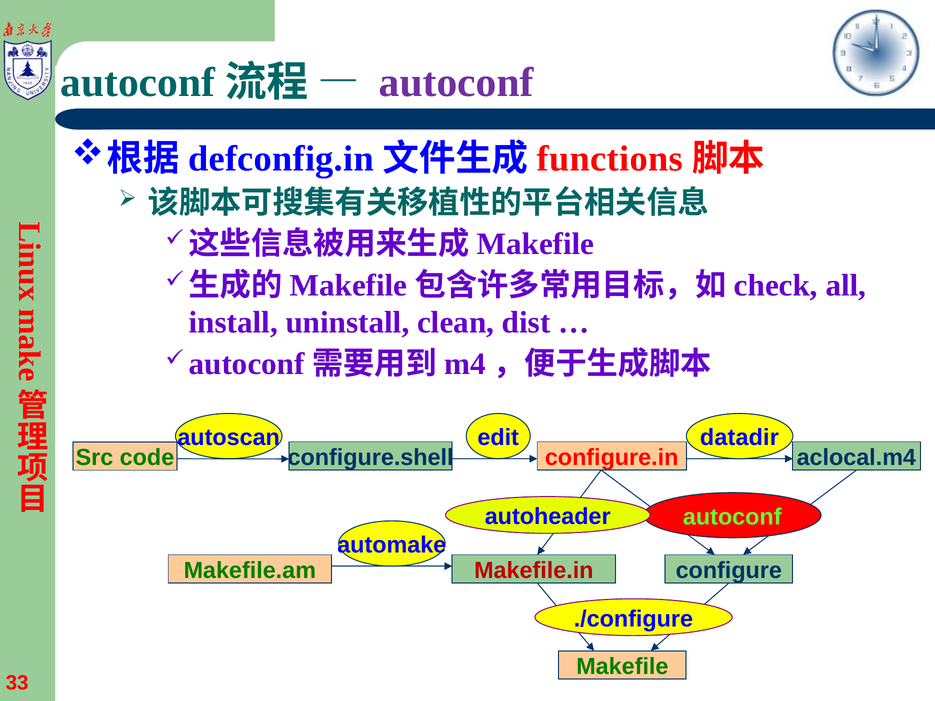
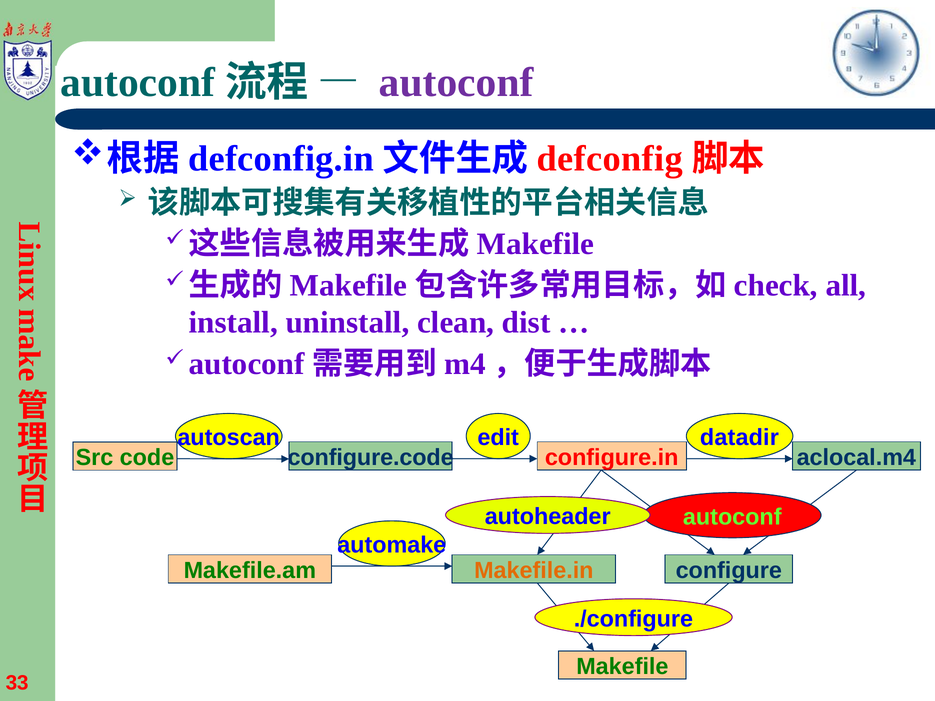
functions: functions -> defconfig (610, 159)
configure.shell: configure.shell -> configure.code (371, 458)
Makefile.in colour: red -> orange (534, 571)
